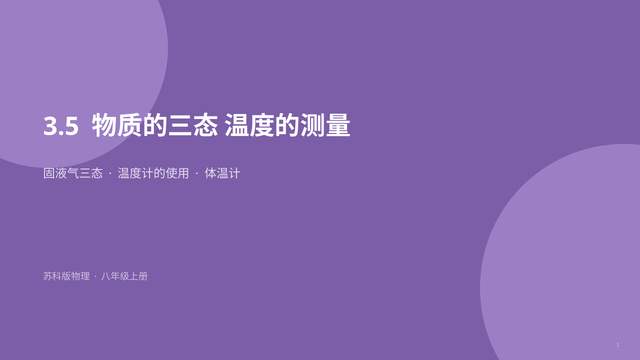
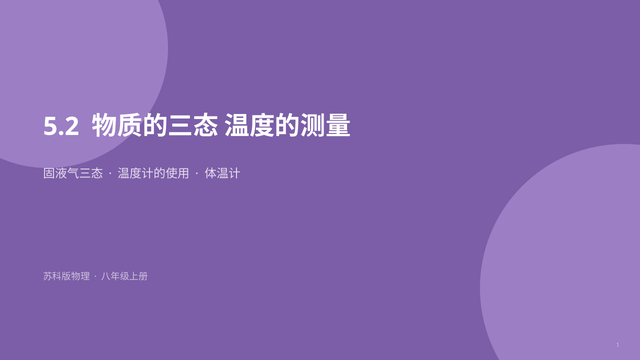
3.5: 3.5 -> 5.2 (61, 127)
